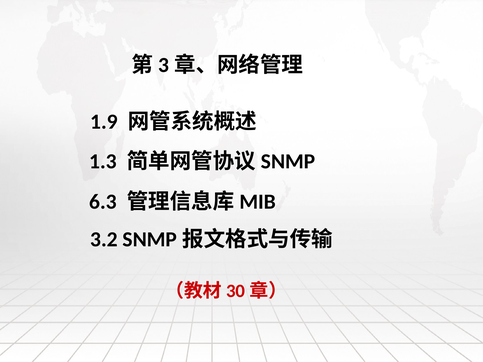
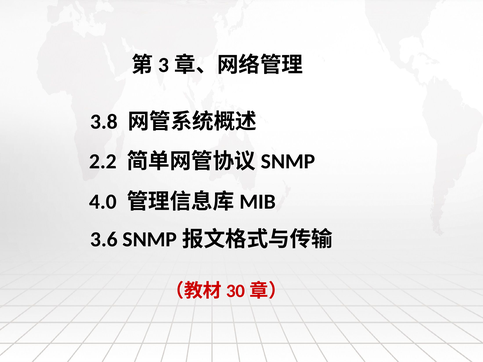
1.9: 1.9 -> 3.8 (104, 122)
1.3: 1.3 -> 2.2 (103, 162)
6.3: 6.3 -> 4.0 (103, 202)
3.2: 3.2 -> 3.6 (104, 240)
